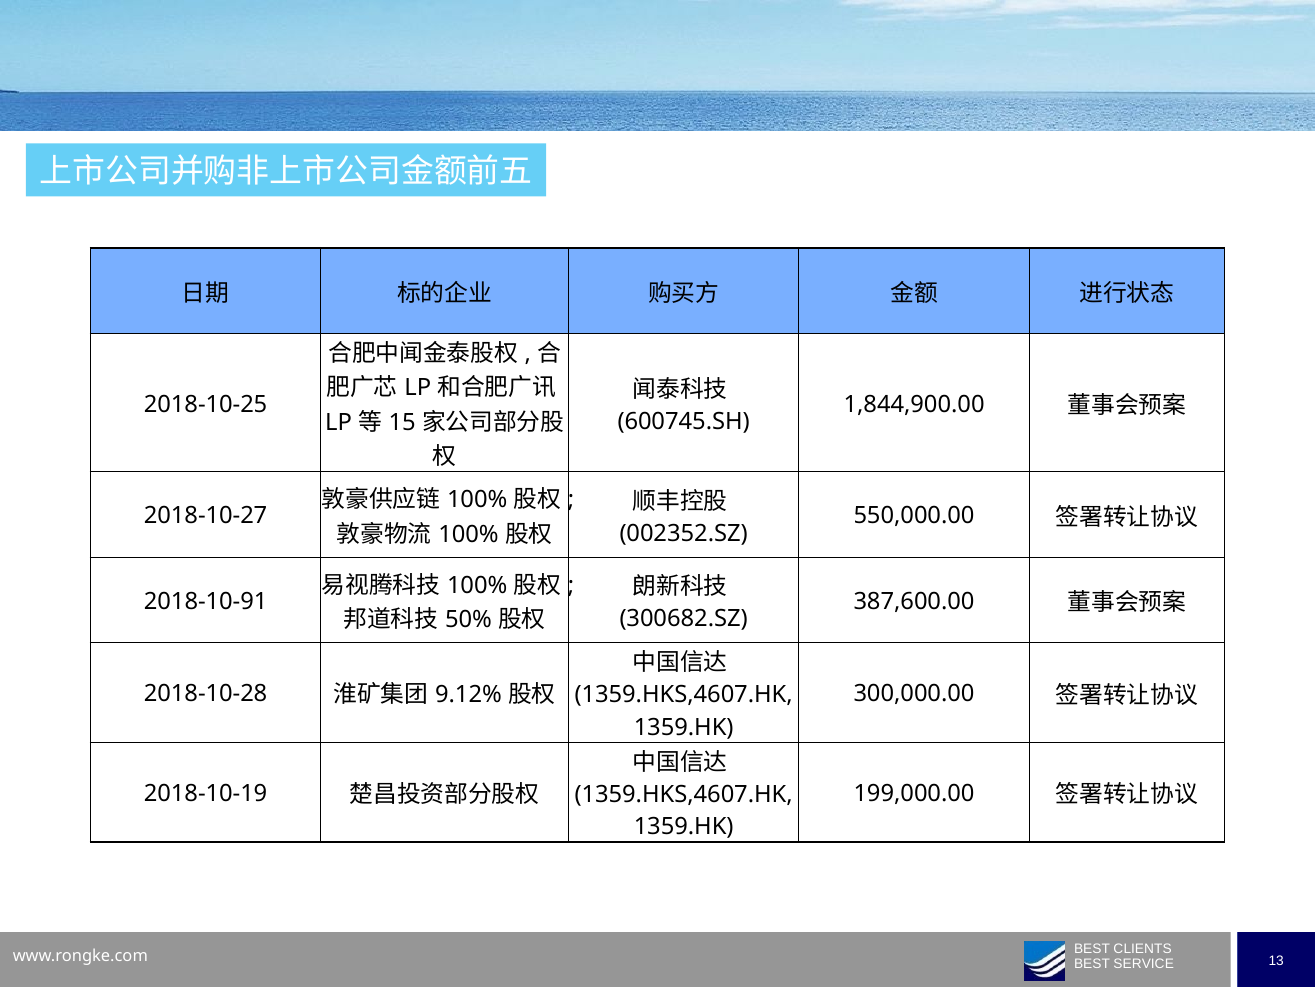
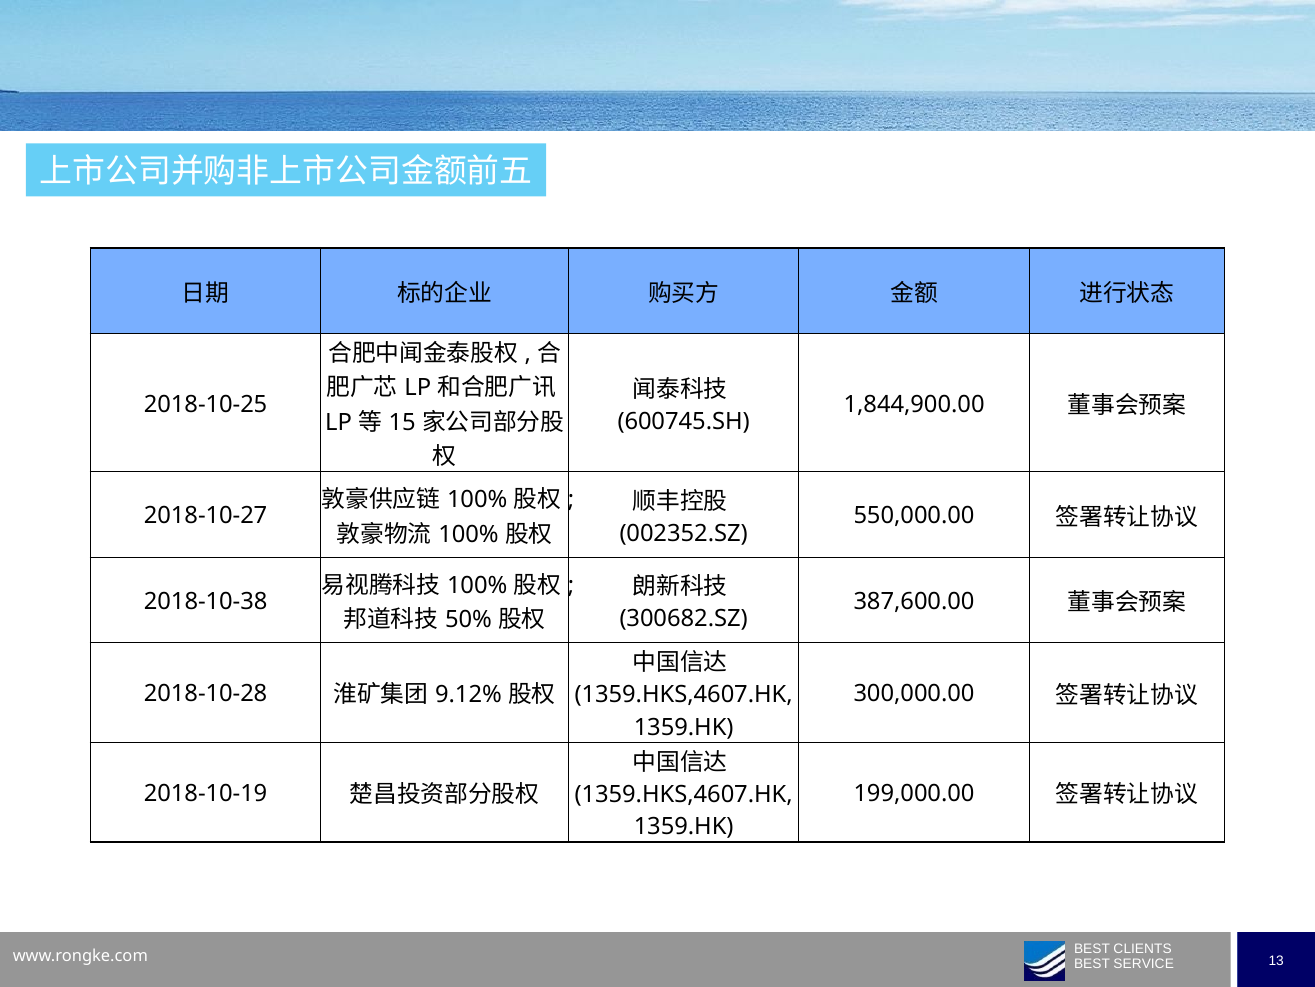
2018-10-91: 2018-10-91 -> 2018-10-38 (206, 601)
